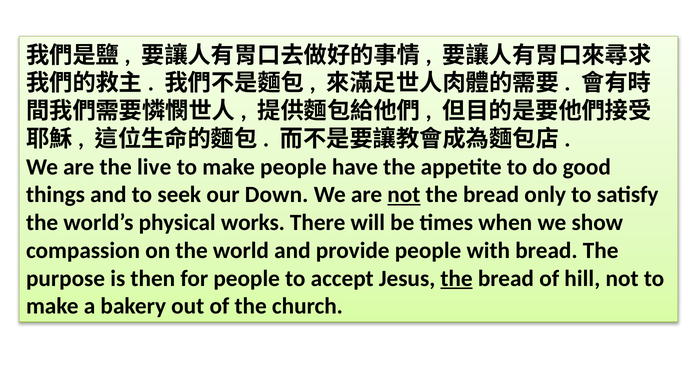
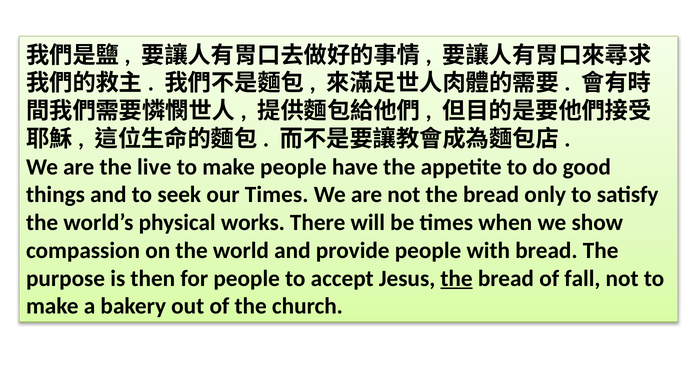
our Down: Down -> Times (277, 195)
not underline: present -> none (404, 195)
hill: hill -> fall (582, 278)
